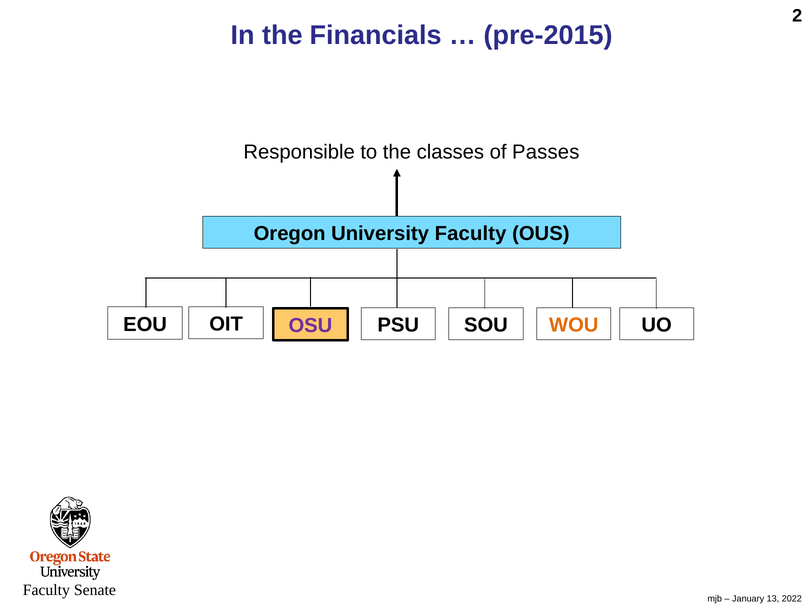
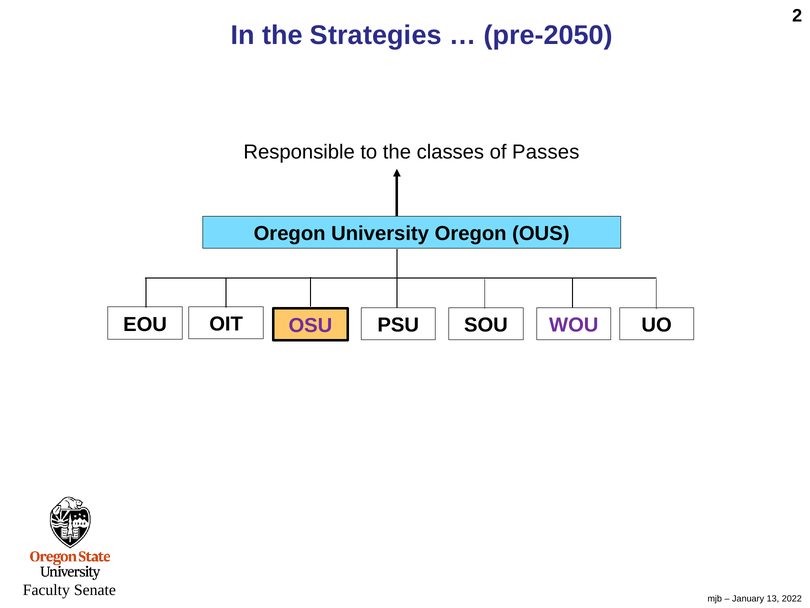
Financials: Financials -> Strategies (376, 36)
pre-2015: pre-2015 -> pre-2050 (548, 36)
University Faculty: Faculty -> Oregon (471, 234)
WOU colour: orange -> purple (574, 325)
